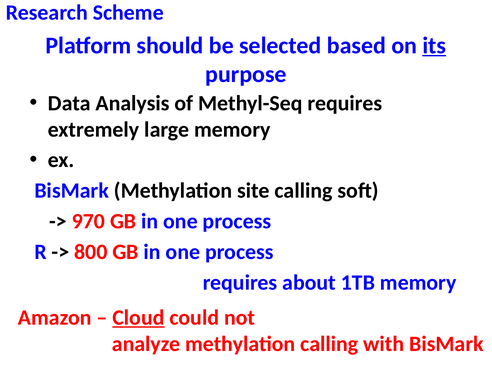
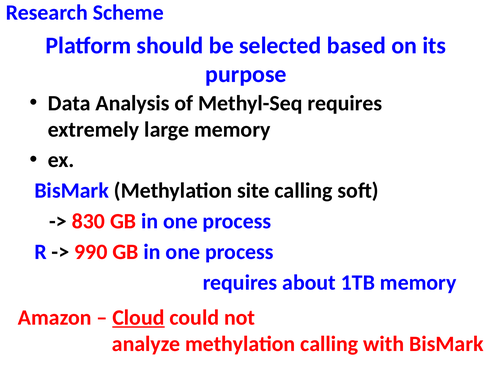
its underline: present -> none (434, 45)
970: 970 -> 830 (88, 221)
800: 800 -> 990 (91, 252)
